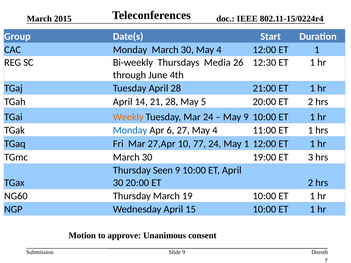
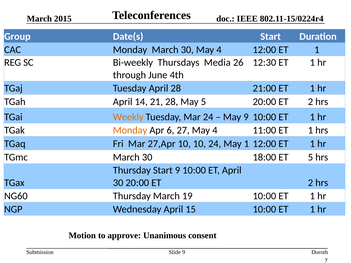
Monday colour: blue -> orange (130, 130)
10 77: 77 -> 10 (199, 144)
19:00: 19:00 -> 18:00 (264, 158)
ET 3: 3 -> 5 (310, 158)
Thursday Seen: Seen -> Start (163, 170)
